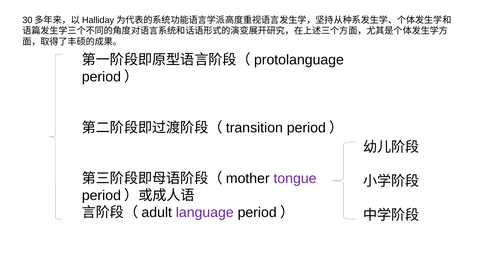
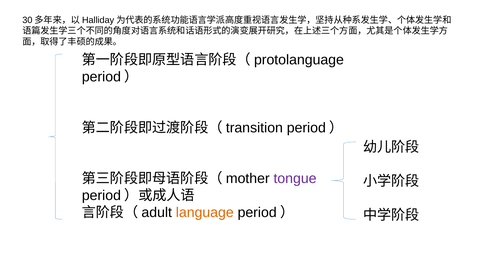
language colour: purple -> orange (205, 212)
